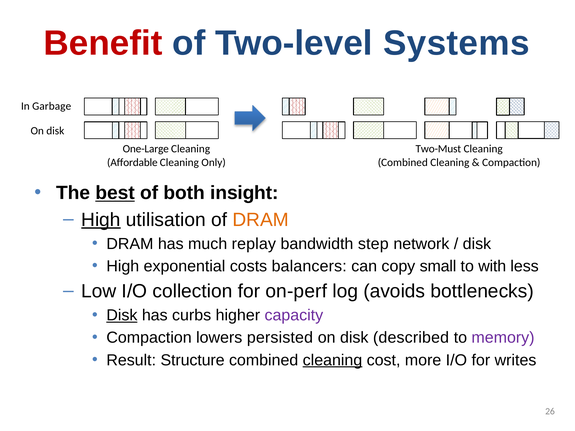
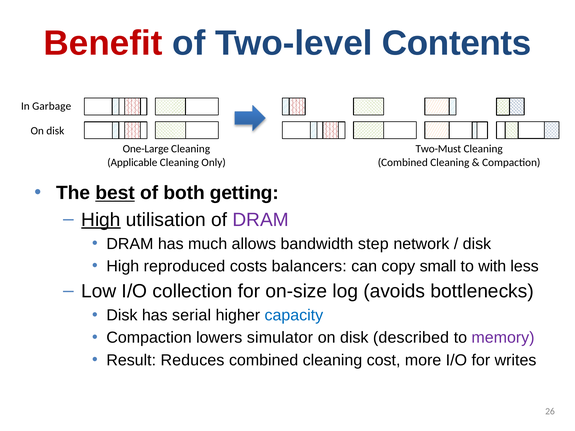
Systems: Systems -> Contents (457, 43)
Affordable: Affordable -> Applicable (132, 162)
insight: insight -> getting (244, 193)
DRAM colour: orange -> purple (261, 220)
replay: replay -> allows (254, 244)
exponential: exponential -> reproduced (184, 266)
on-perf: on-perf -> on-size (296, 291)
Disk underline: present -> none (122, 316)
curbs: curbs -> serial (192, 316)
capacity colour: purple -> blue (294, 316)
persisted: persisted -> simulator (280, 338)
Structure: Structure -> Reduces (192, 360)
cleaning underline: present -> none (332, 360)
